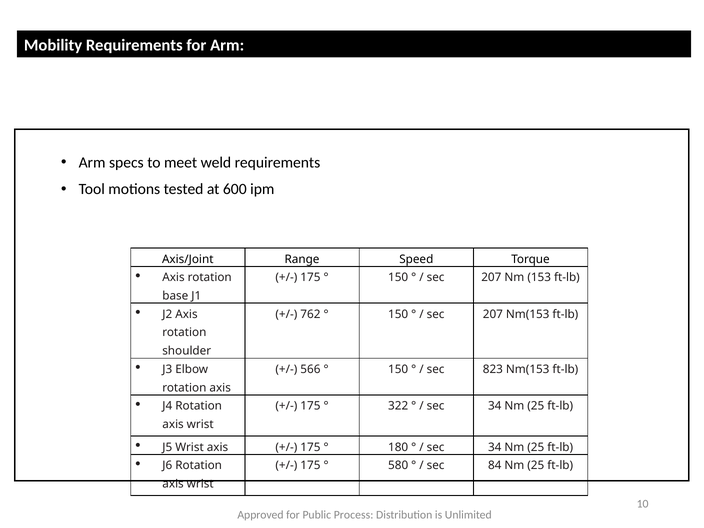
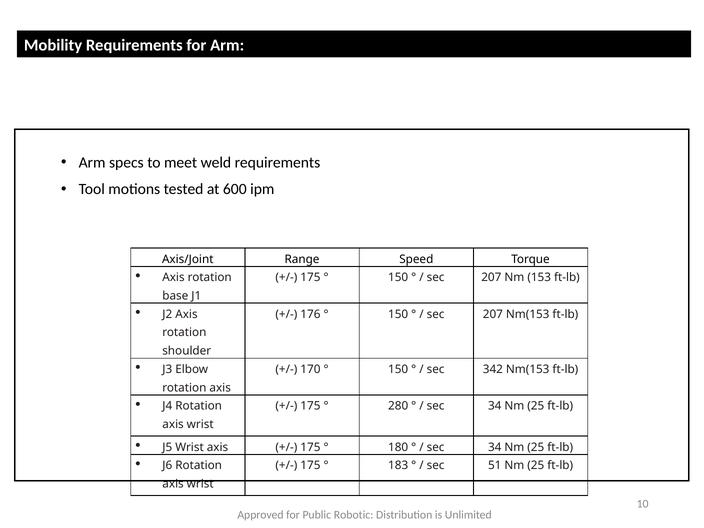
762: 762 -> 176 (310, 314)
566: 566 -> 170 (310, 369)
823: 823 -> 342 (493, 369)
322: 322 -> 280 (398, 406)
580: 580 -> 183 (398, 466)
84: 84 -> 51 (495, 466)
Process: Process -> Robotic (354, 515)
